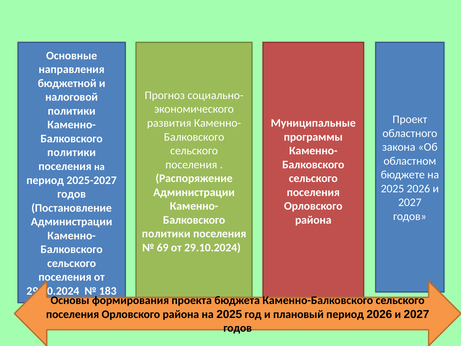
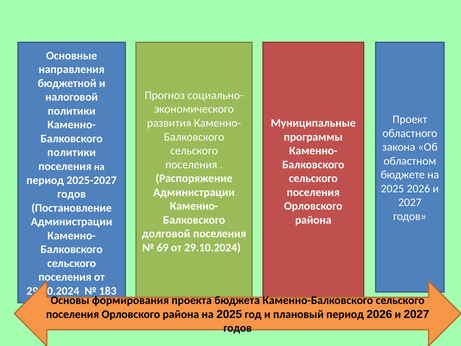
политики: политики -> долговой (166, 234)
